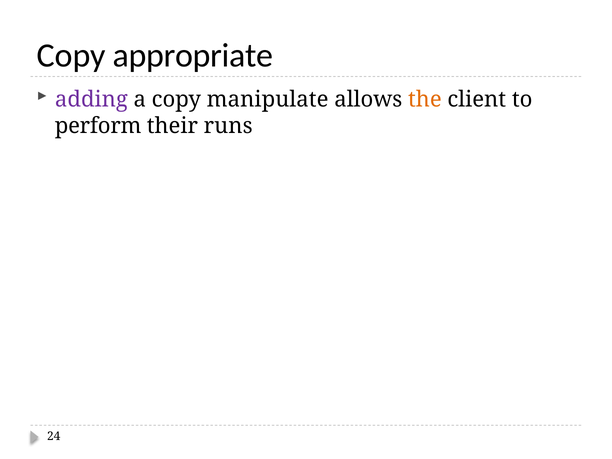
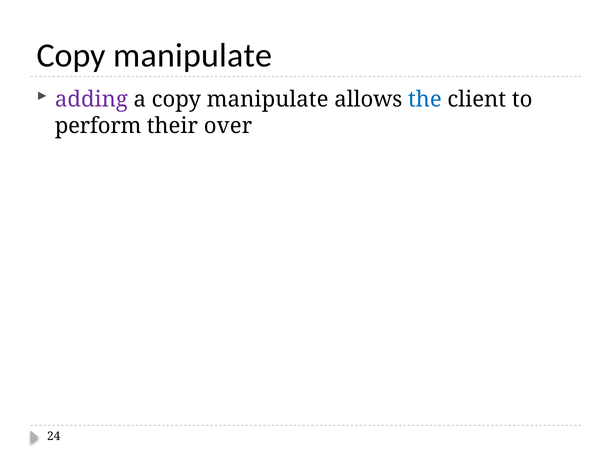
appropriate: appropriate -> manipulate (193, 55)
the colour: orange -> blue (425, 99)
runs: runs -> over (228, 126)
